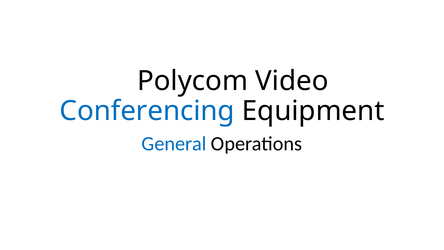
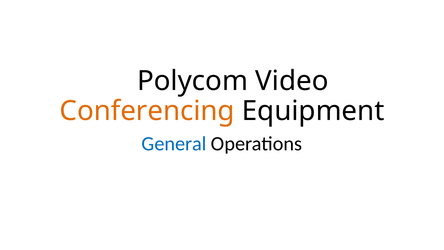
Conferencing colour: blue -> orange (147, 111)
